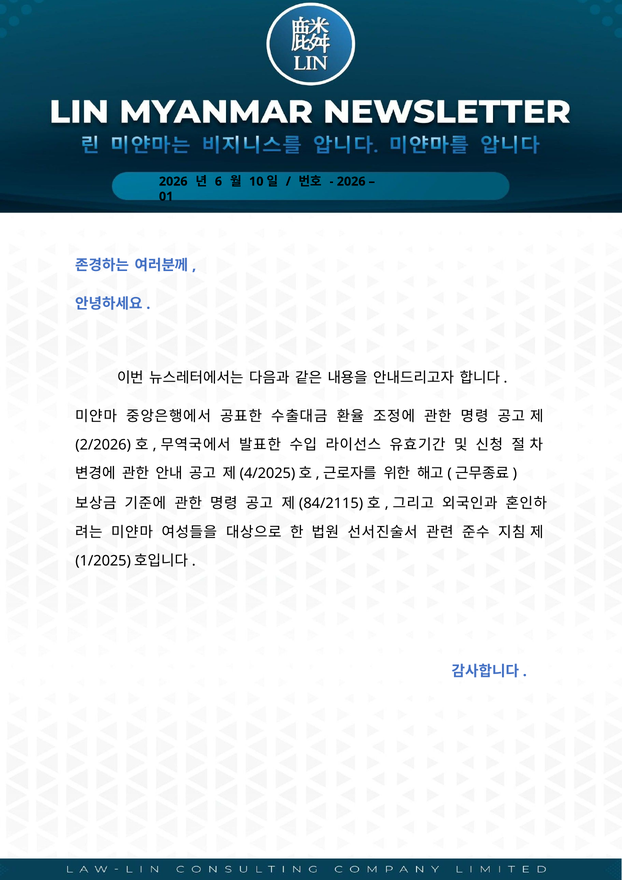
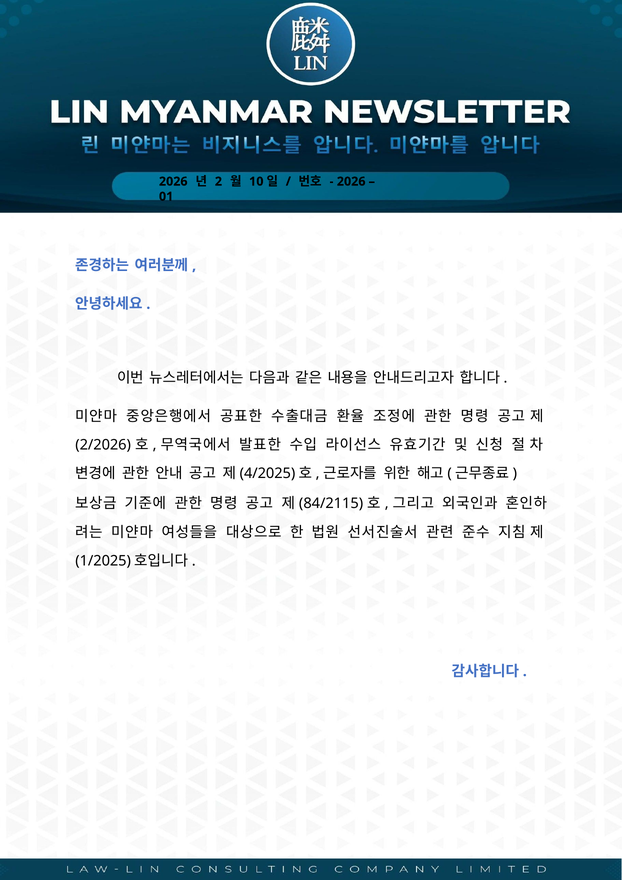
6: 6 -> 2 (218, 182)
